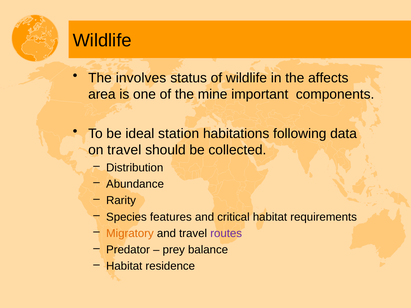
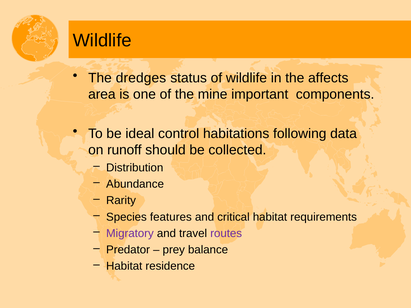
involves: involves -> dredges (141, 78)
station: station -> control (179, 134)
on travel: travel -> runoff (124, 150)
Migratory colour: orange -> purple (130, 234)
